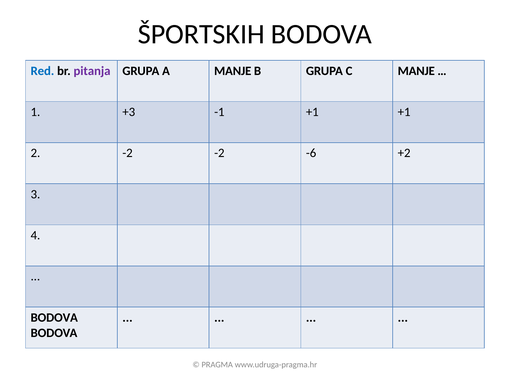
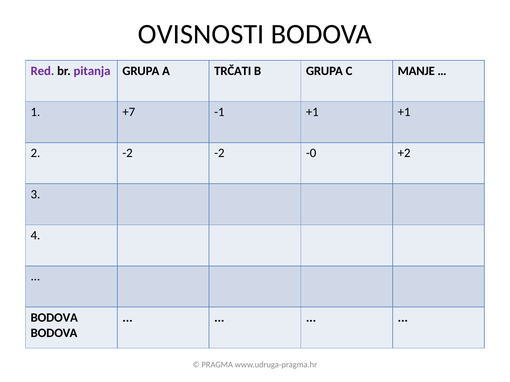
ŠPORTSKIH: ŠPORTSKIH -> OVISNOSTI (201, 34)
Red colour: blue -> purple (42, 71)
A MANJE: MANJE -> TRČATI (233, 71)
+3: +3 -> +7 (129, 112)
-6: -6 -> -0 (311, 153)
